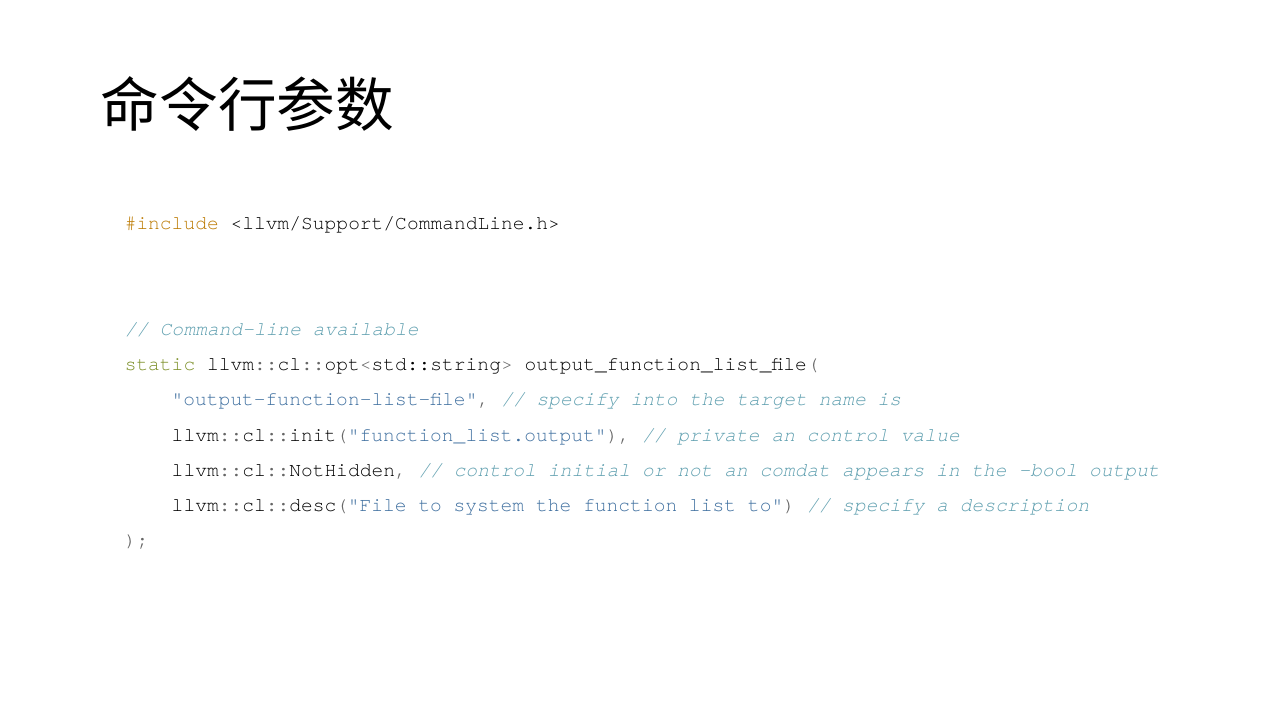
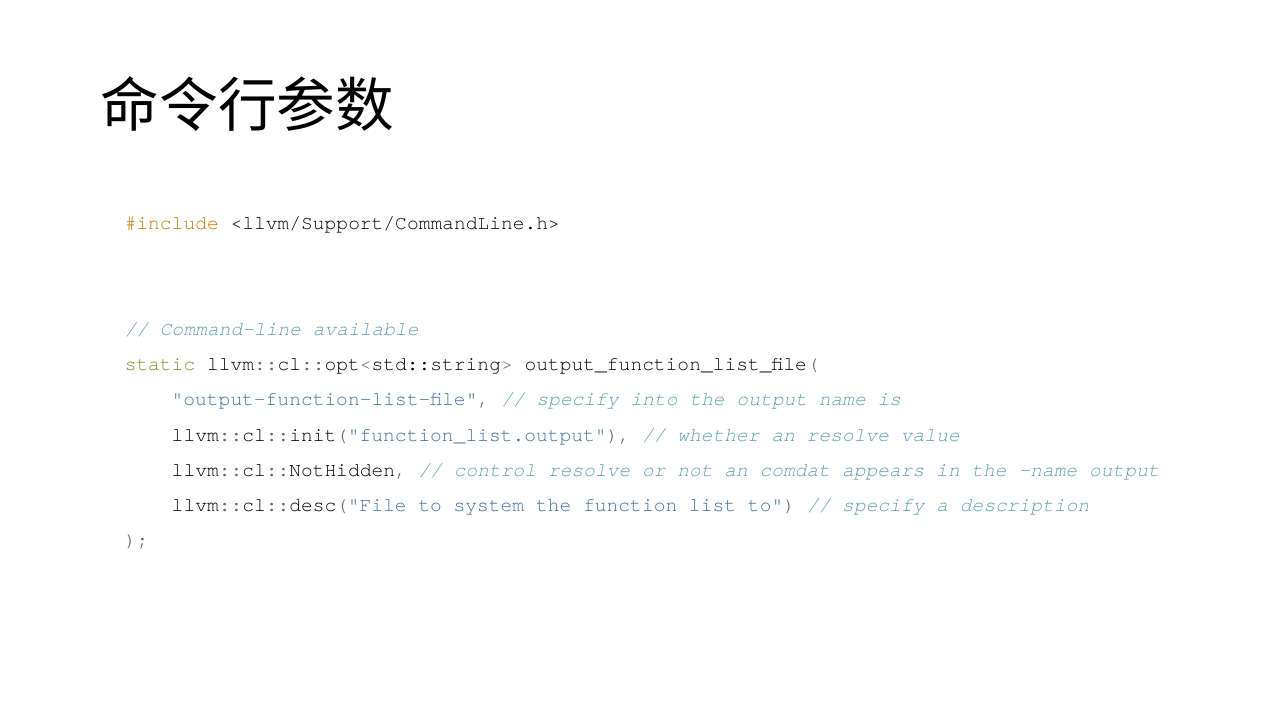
the target: target -> output (772, 399)
private: private -> whether (718, 435)
an control: control -> resolve (848, 435)
control initial: initial -> resolve (589, 470)
the bool: bool -> name (1048, 470)
